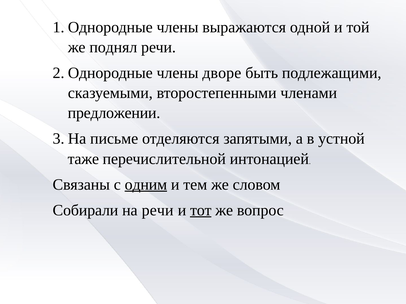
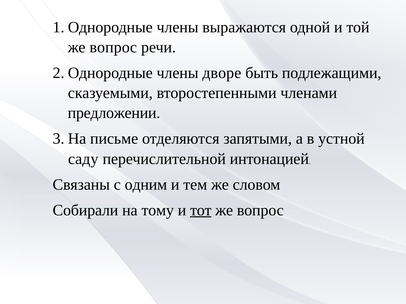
поднял: поднял -> вопрос (113, 47)
таже: таже -> саду (83, 159)
одним underline: present -> none (146, 185)
на речи: речи -> тому (158, 211)
